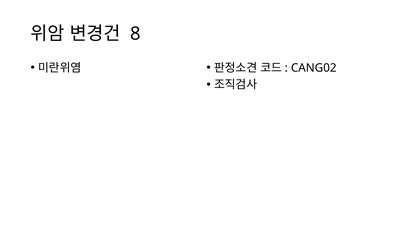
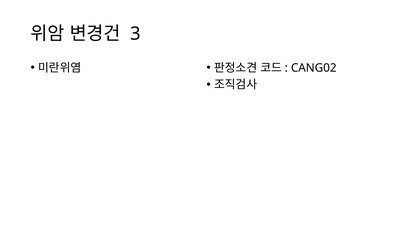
8: 8 -> 3 (135, 34)
